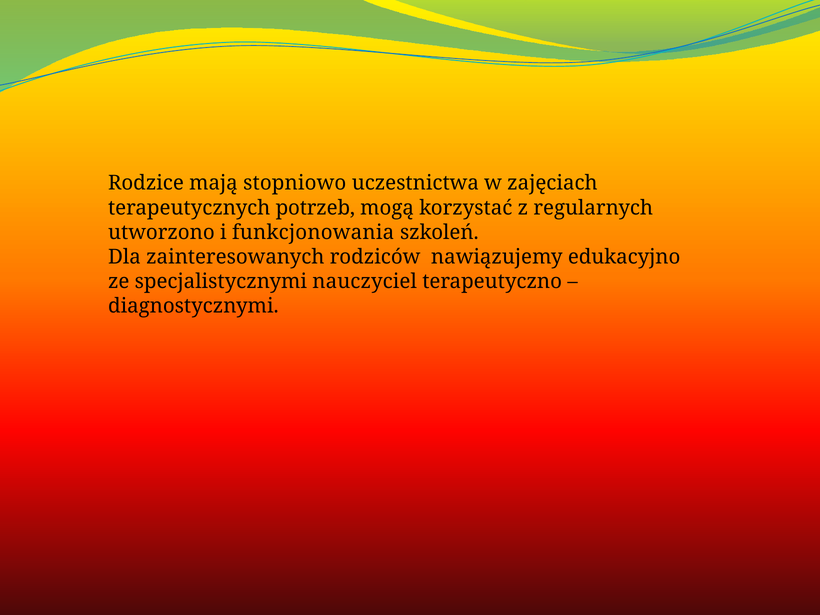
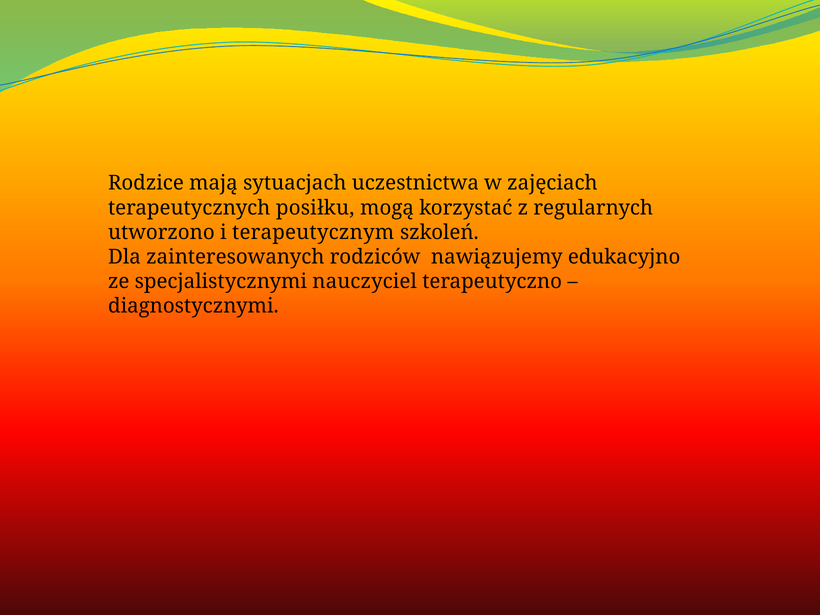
stopniowo: stopniowo -> sytuacjach (295, 183)
potrzeb: potrzeb -> posiłku (315, 208)
funkcjonowania: funkcjonowania -> terapeutycznym (313, 232)
